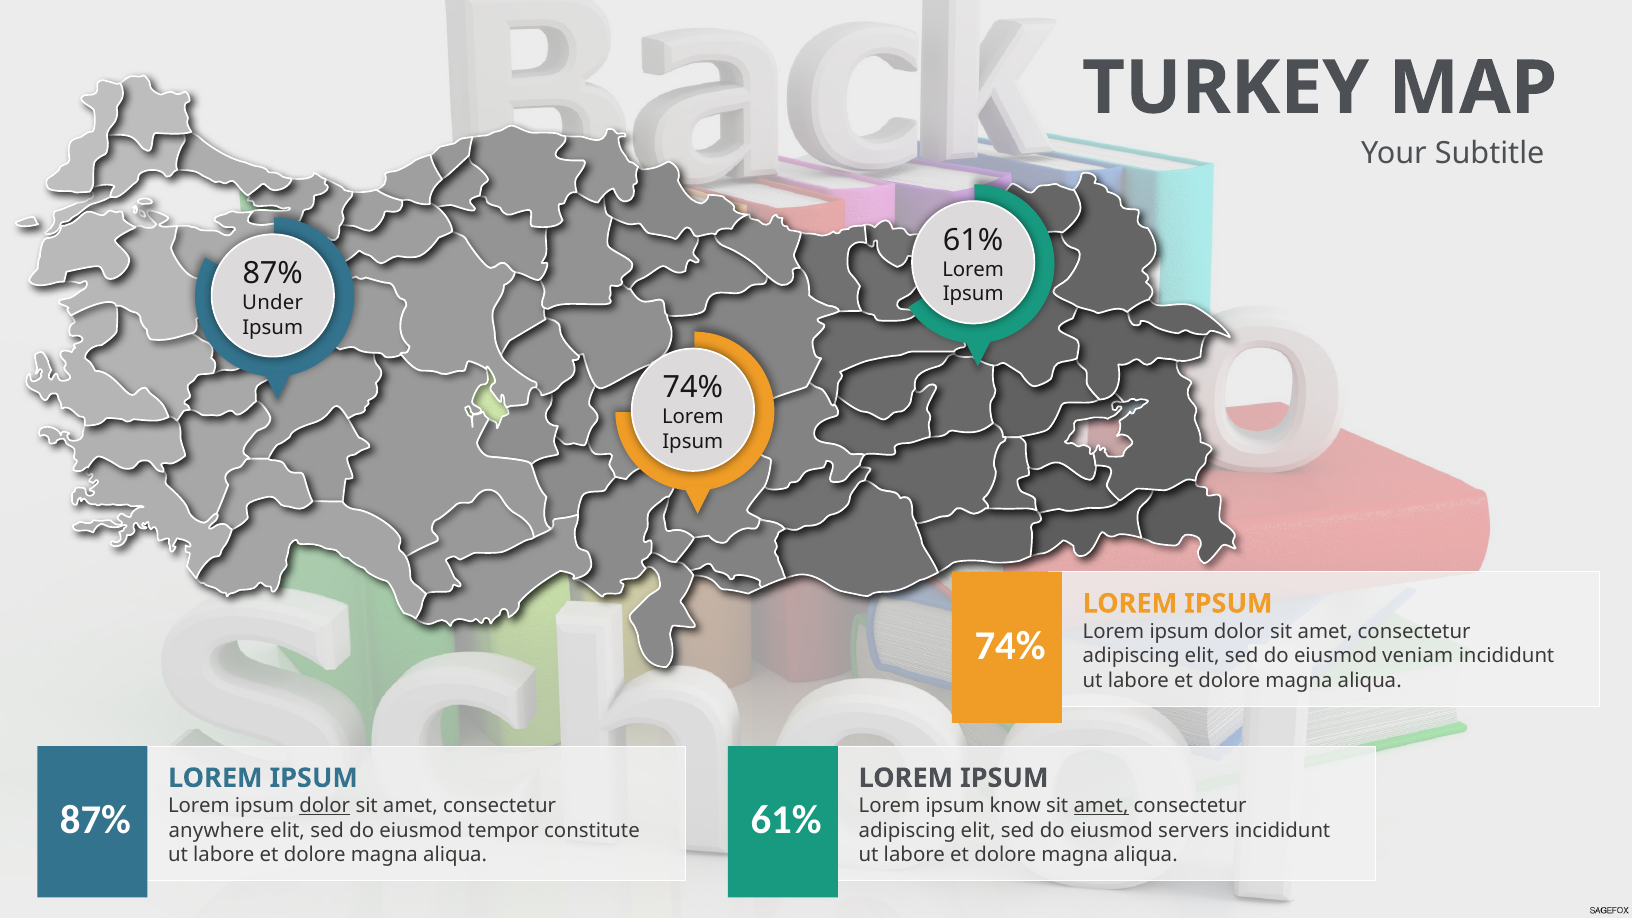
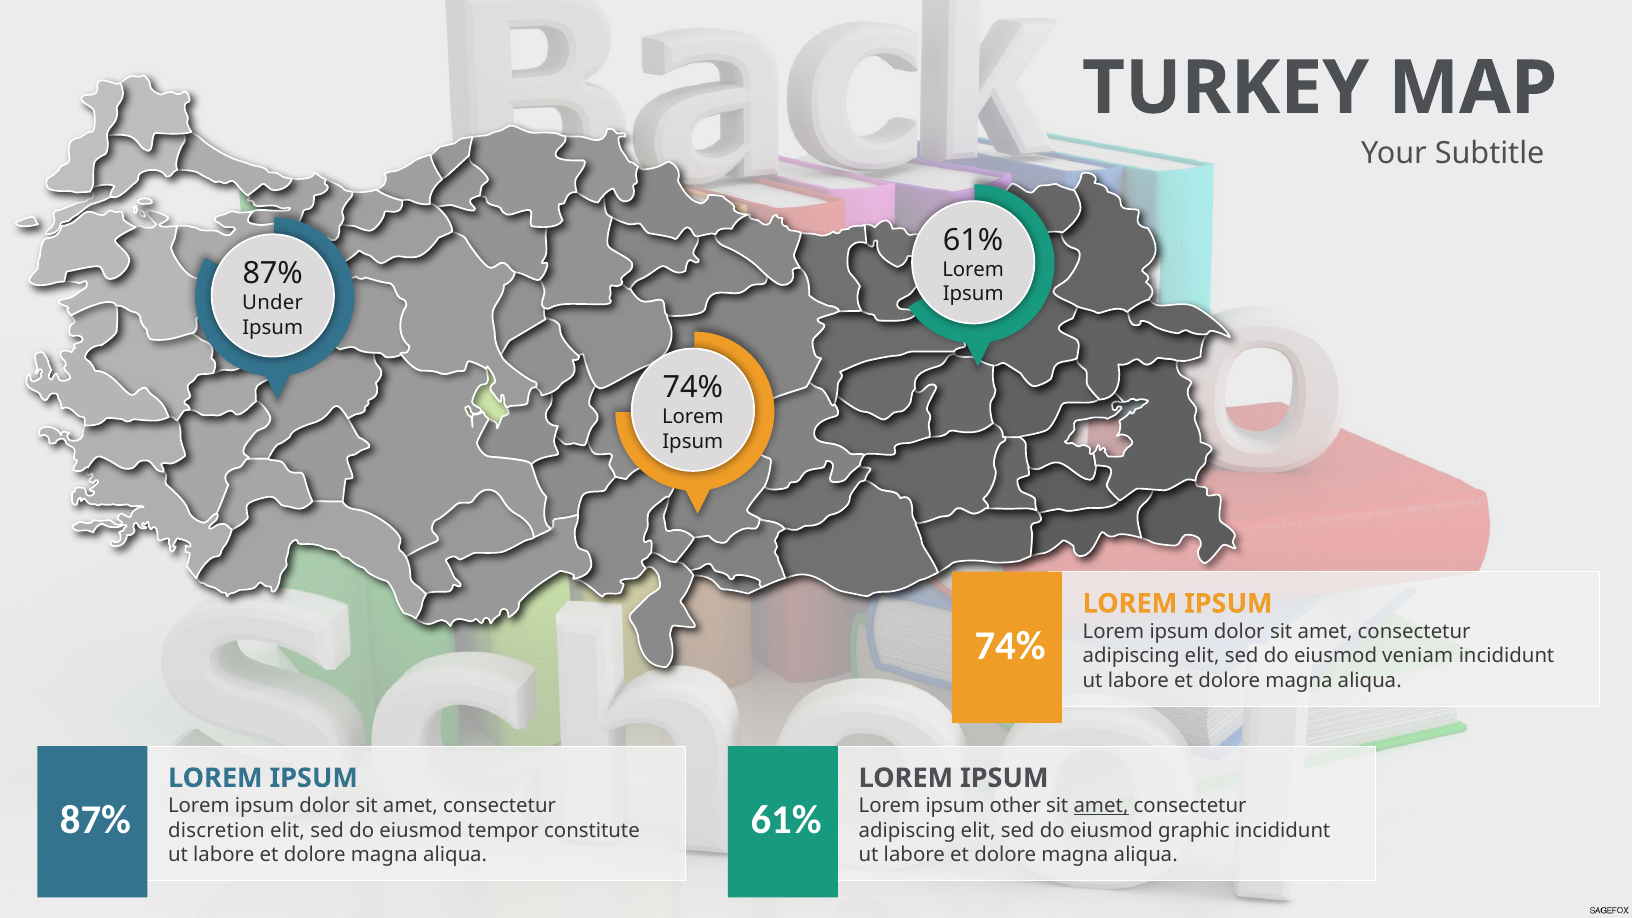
dolor underline: present -> none (325, 806)
know: know -> other (1015, 806)
anywhere: anywhere -> discretion (216, 831)
servers: servers -> graphic (1194, 831)
